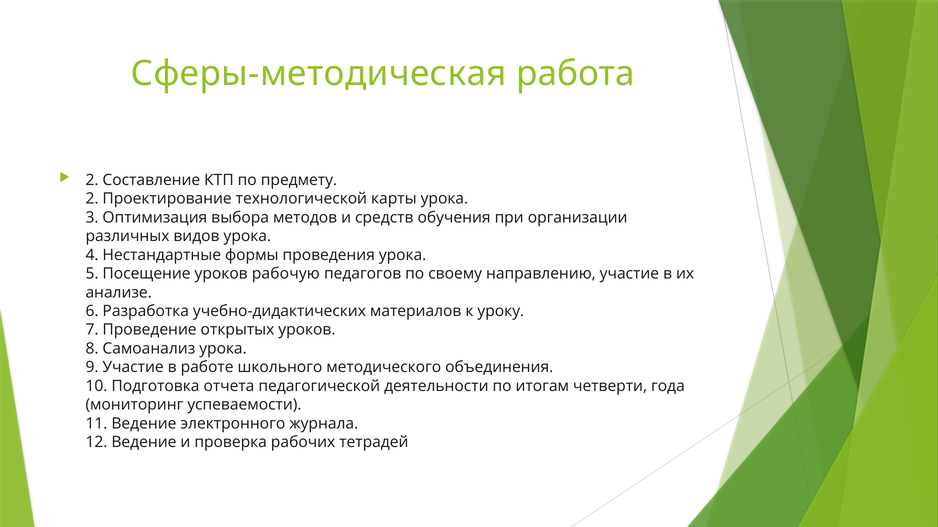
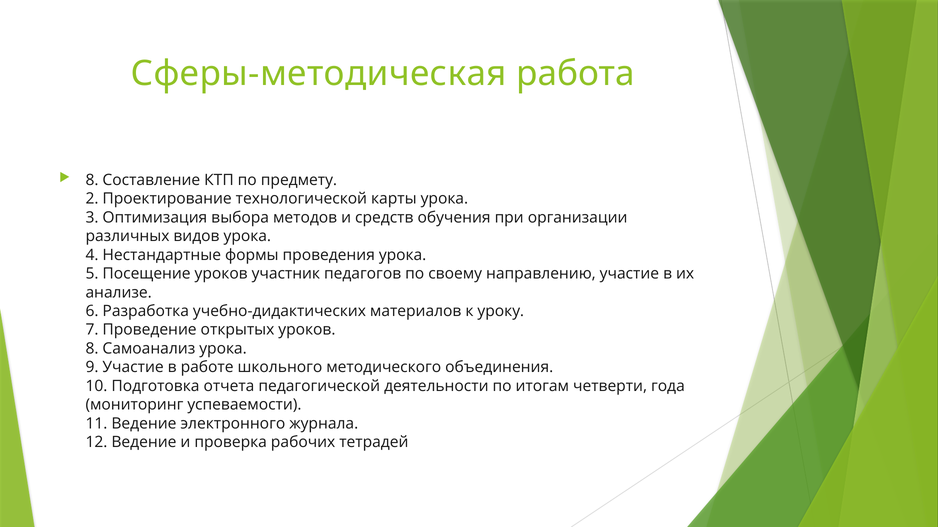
2: 2 -> 8 (92, 180)
рабочую: рабочую -> участник (286, 274)
